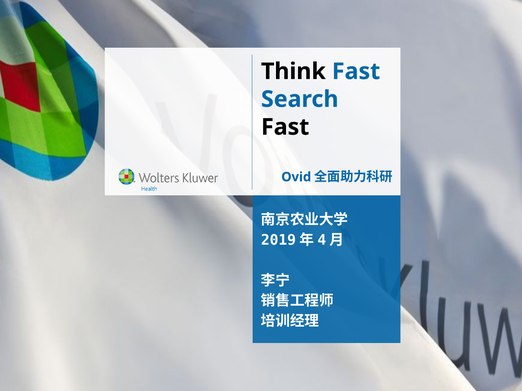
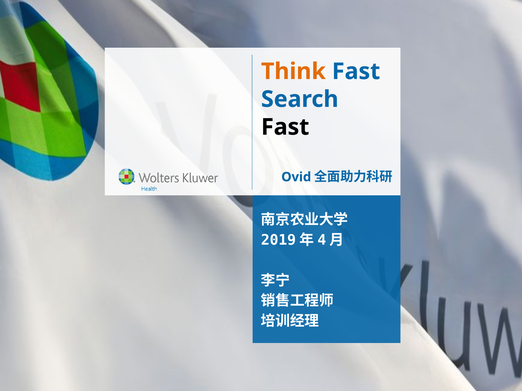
Think colour: black -> orange (293, 72)
